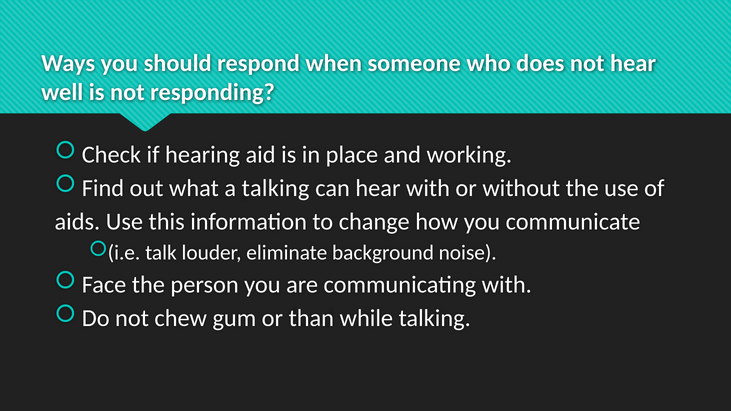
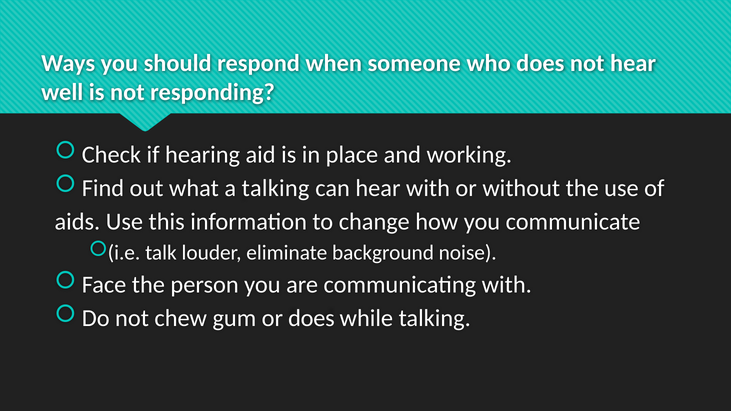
or than: than -> does (311, 319)
